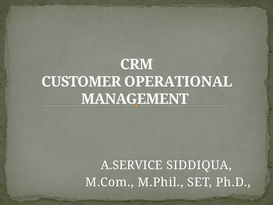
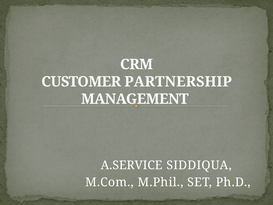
OPERATIONAL: OPERATIONAL -> PARTNERSHIP (178, 82)
